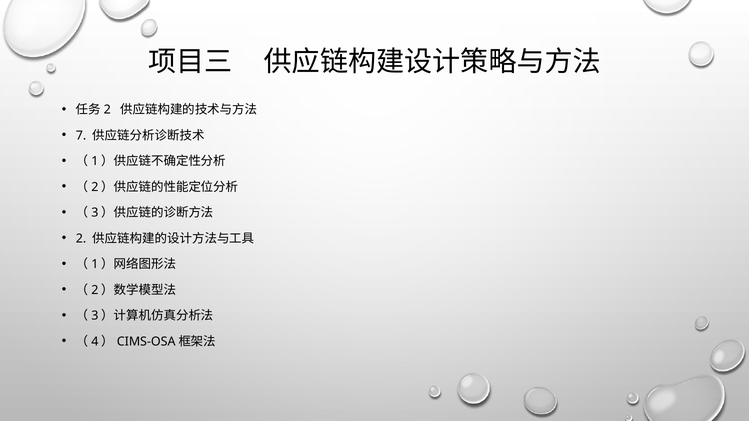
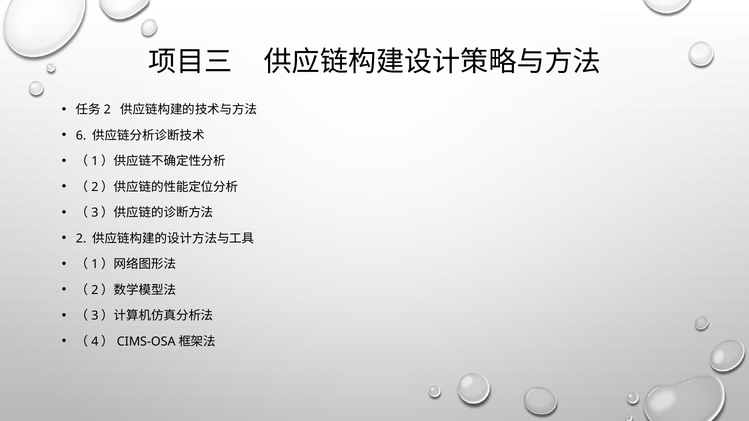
7: 7 -> 6 (81, 136)
